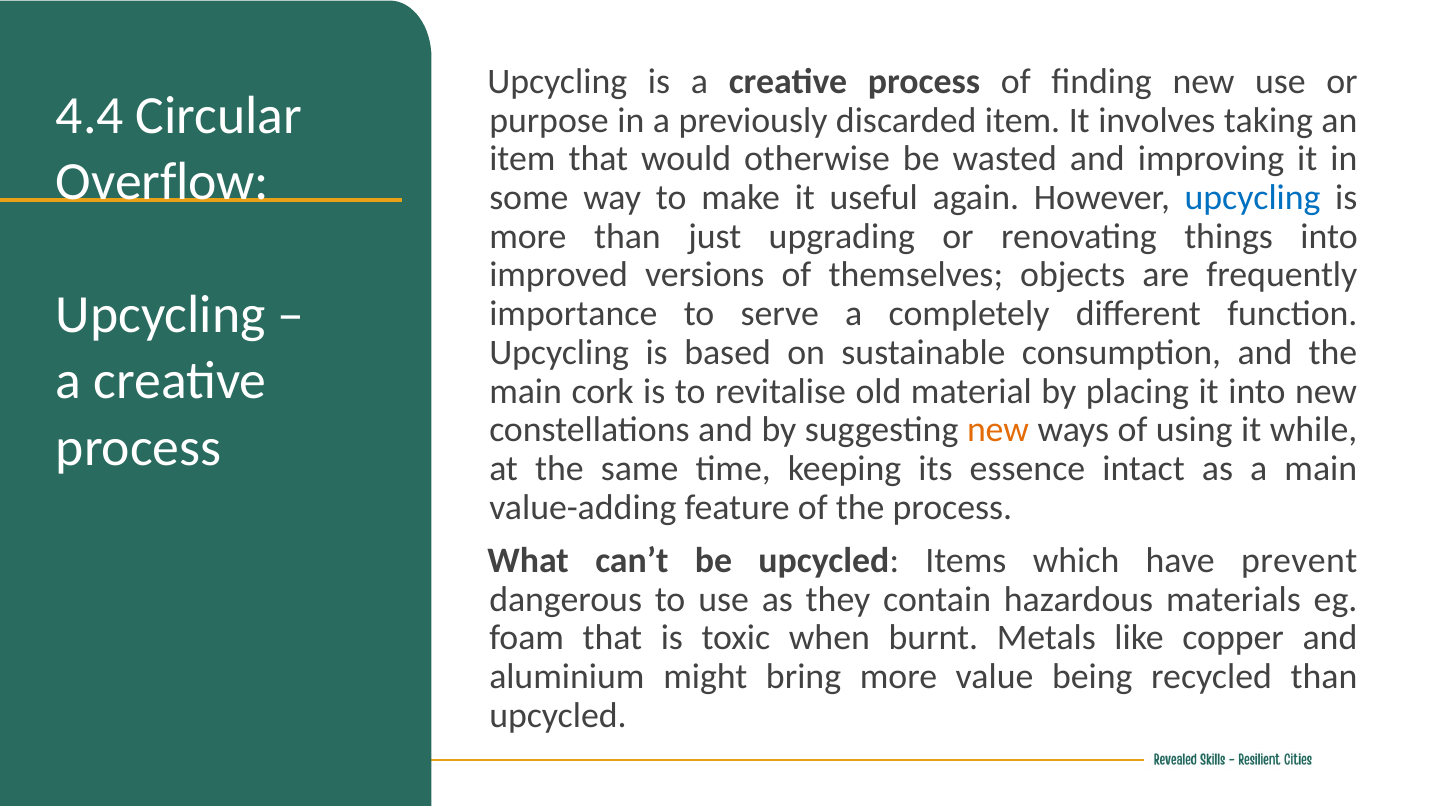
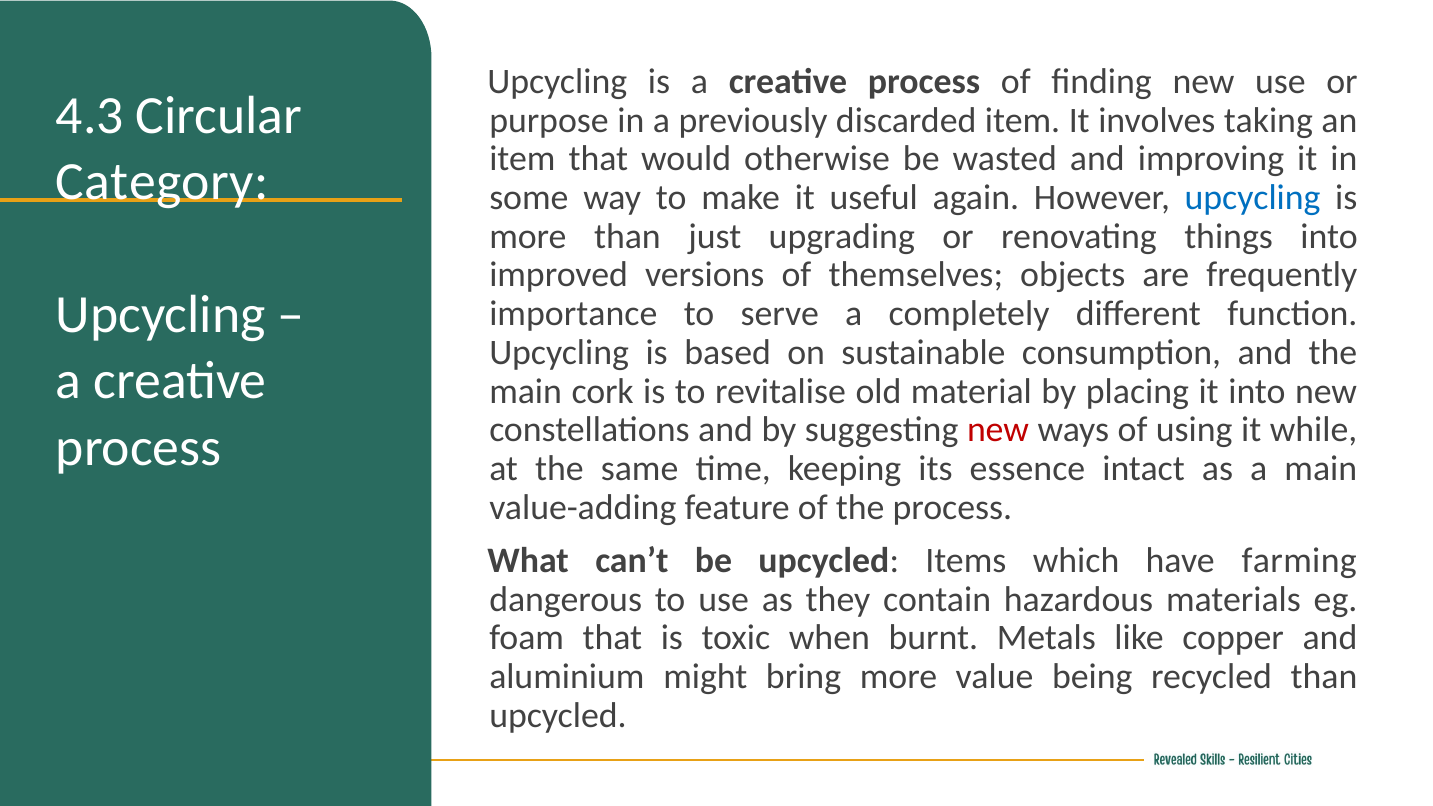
4.4: 4.4 -> 4.3 (90, 115)
Overflow: Overflow -> Category (162, 182)
new colour: orange -> red (998, 430)
prevent: prevent -> farming (1299, 561)
